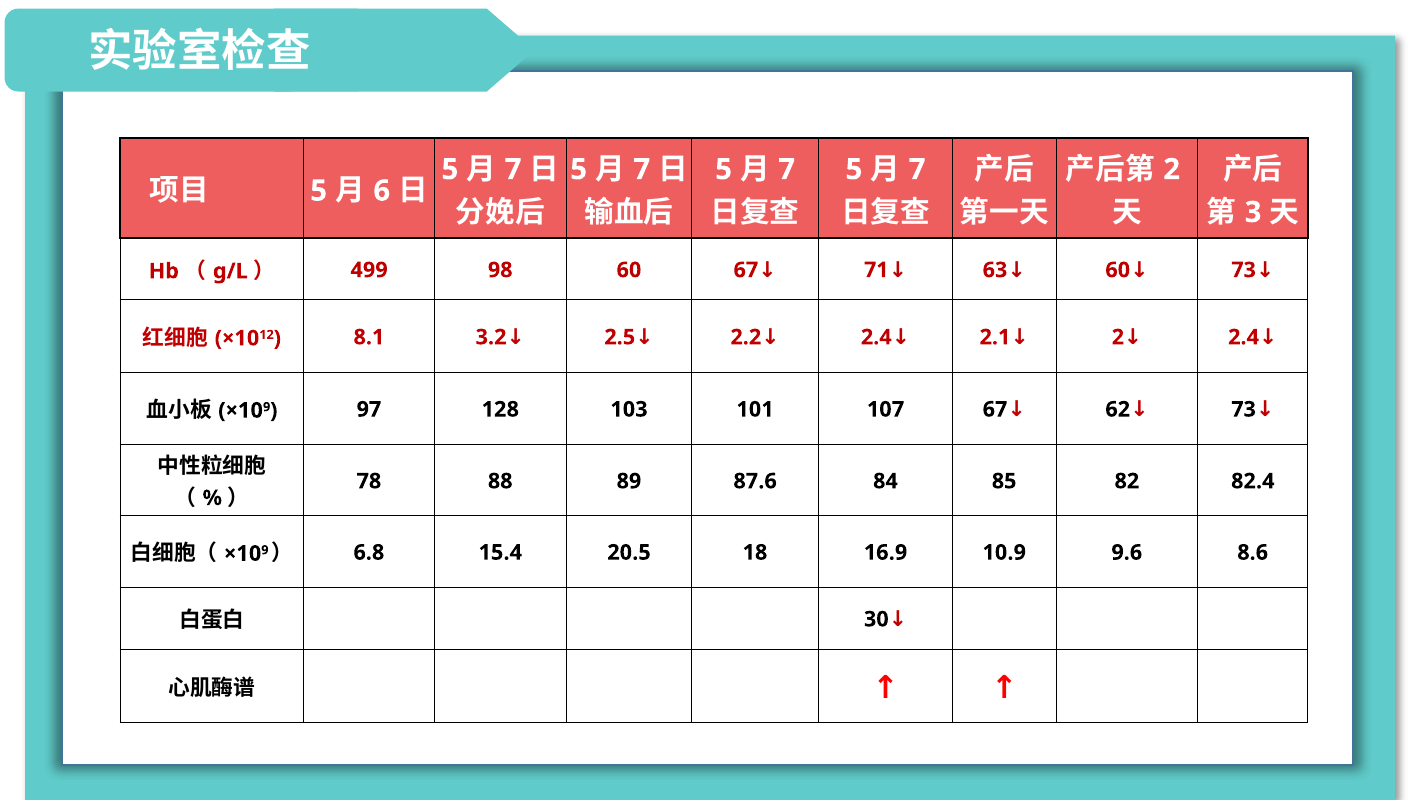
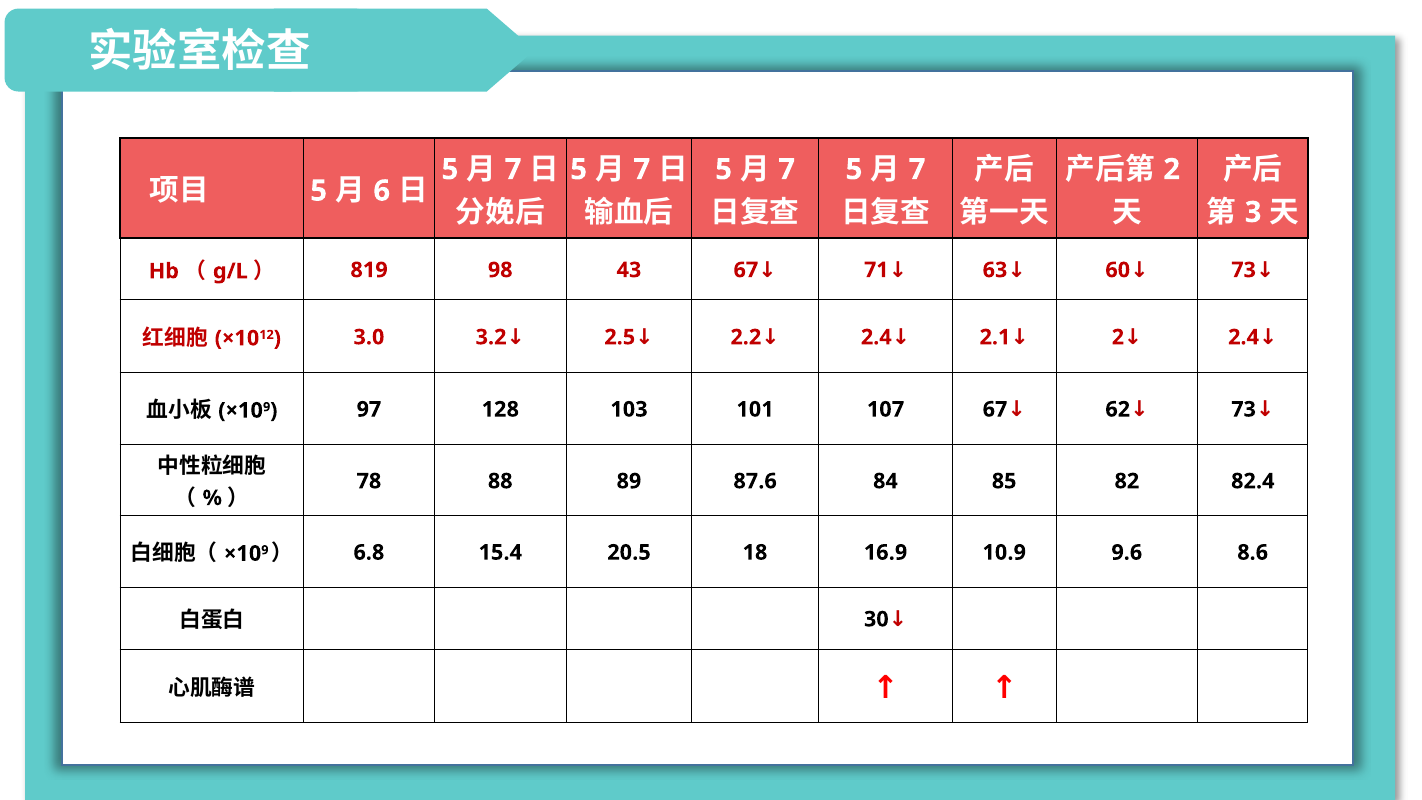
499: 499 -> 819 (369, 270)
98 60: 60 -> 43 (629, 270)
8.1: 8.1 -> 3.0 (369, 337)
